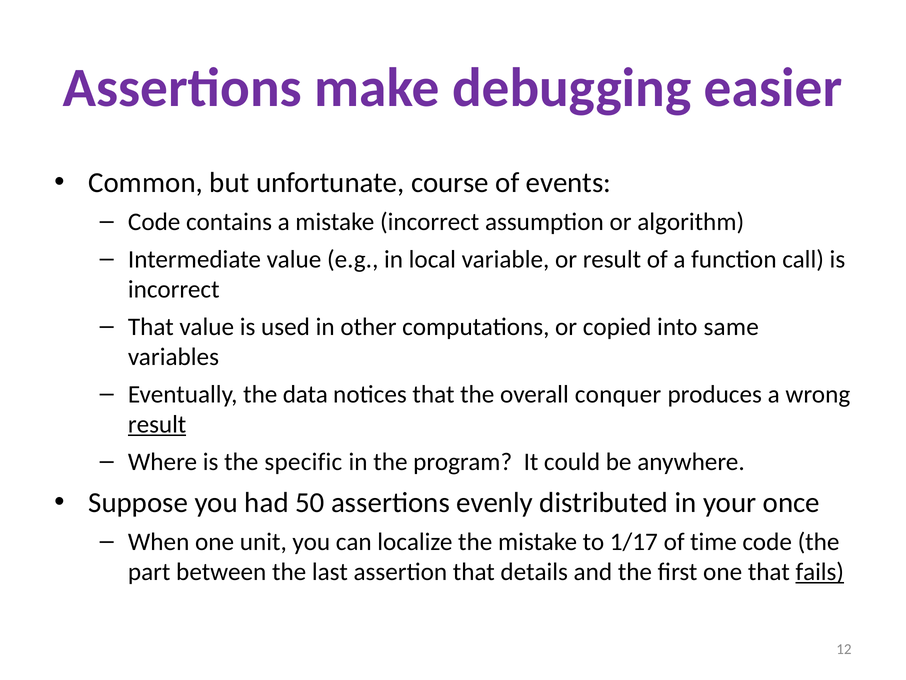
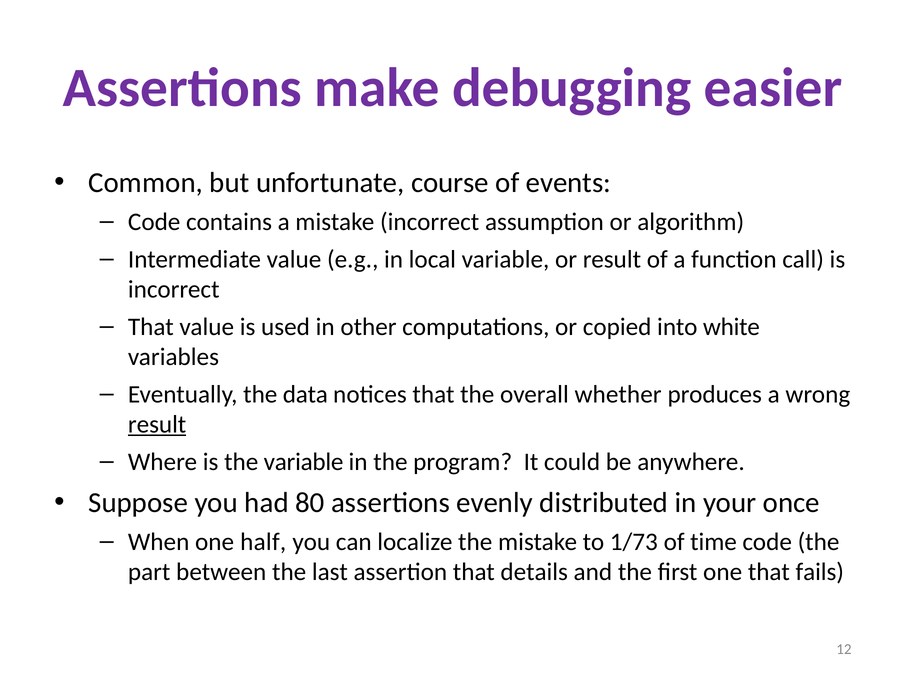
same: same -> white (731, 326)
conquer: conquer -> whether (618, 394)
the specific: specific -> variable (304, 461)
50: 50 -> 80 (310, 502)
unit: unit -> half (263, 541)
1/17: 1/17 -> 1/73 (634, 541)
fails underline: present -> none (820, 572)
